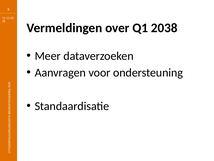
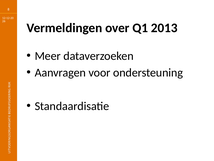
2038: 2038 -> 2013 (164, 28)
